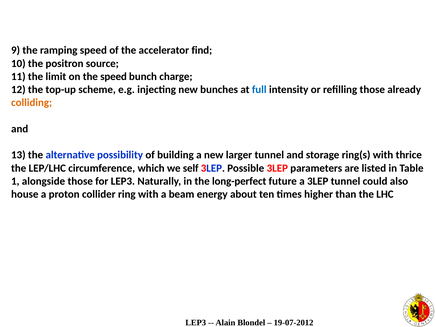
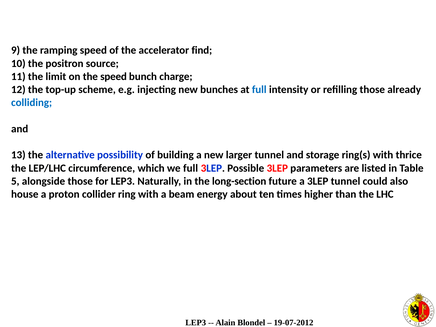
colliding colour: orange -> blue (32, 103)
we self: self -> full (191, 168)
1: 1 -> 5 (15, 181)
long-perfect: long-perfect -> long-section (239, 181)
